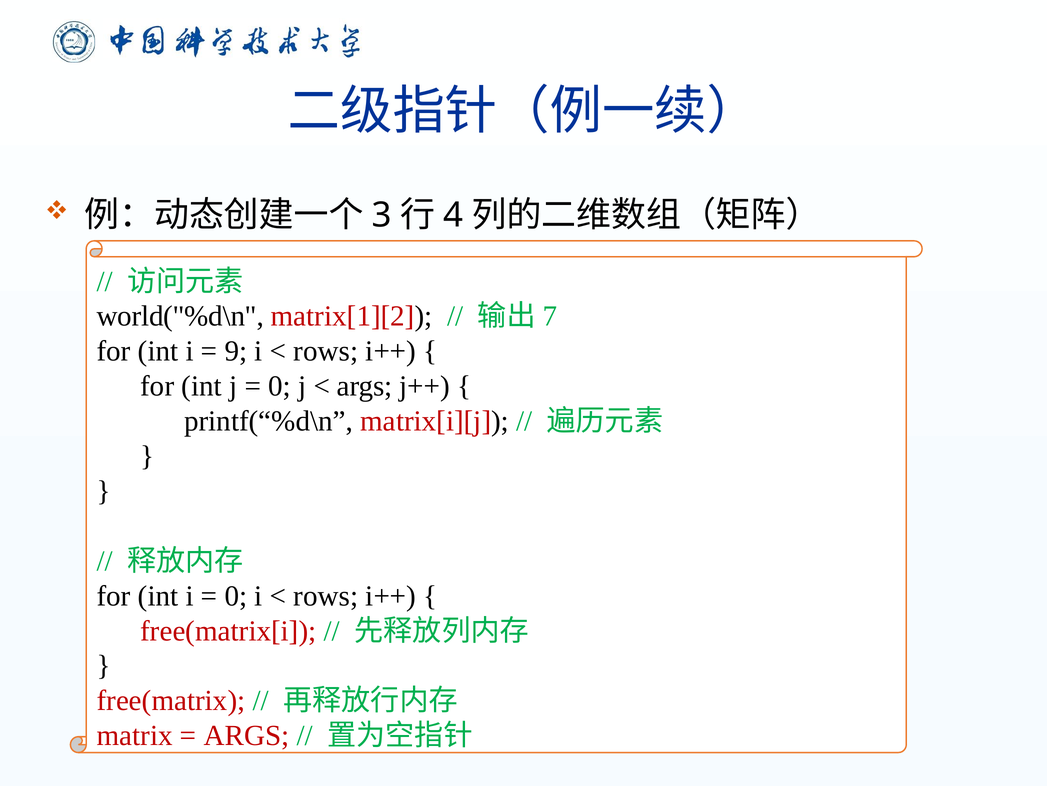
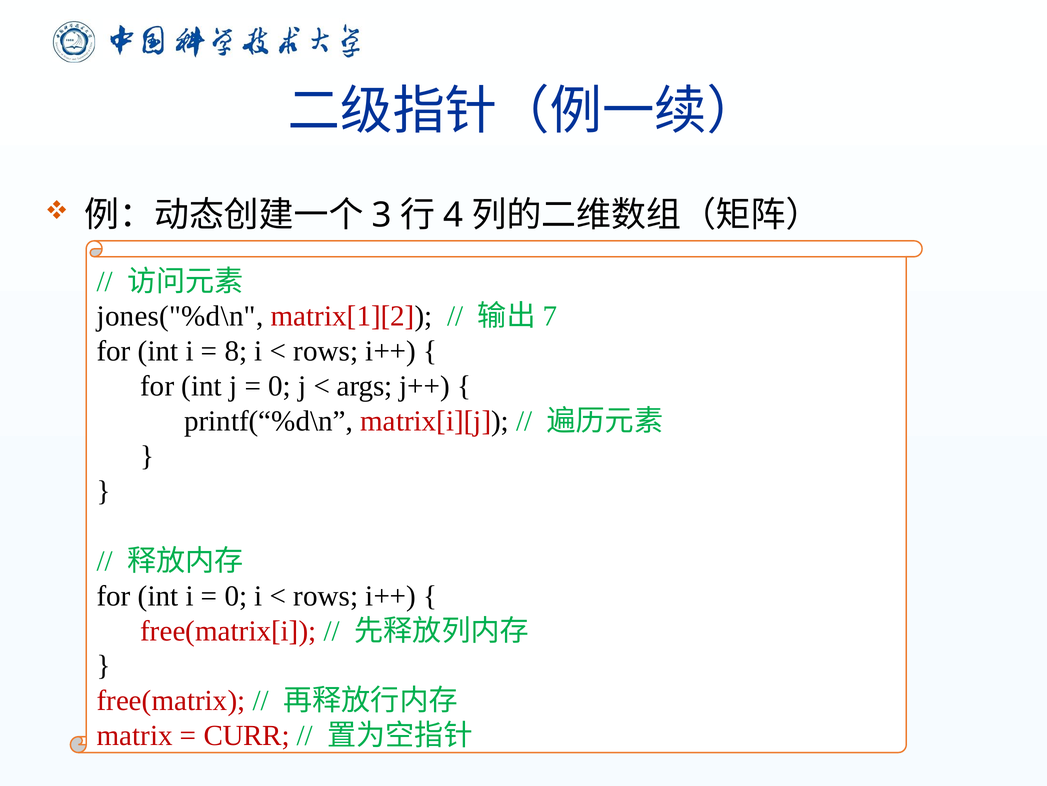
world("%d\n: world("%d\n -> jones("%d\n (180, 316)
9: 9 -> 8 (236, 351)
ARGS: ARGS -> CURR (247, 735)
